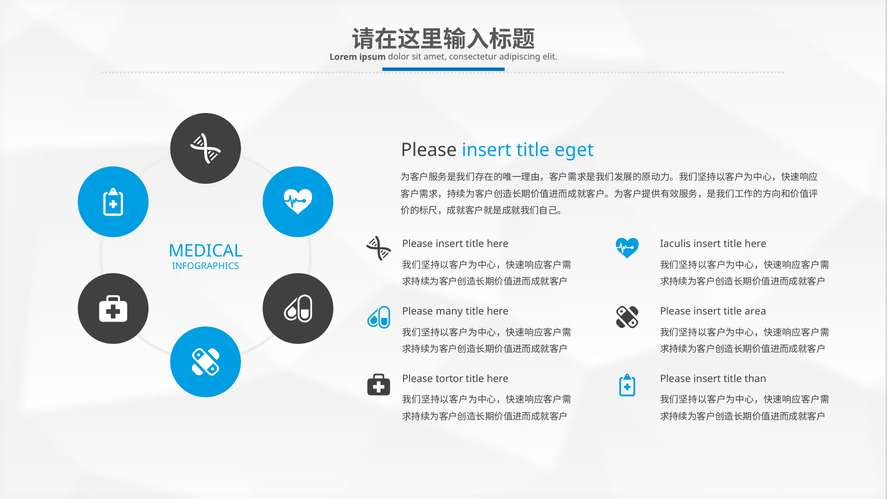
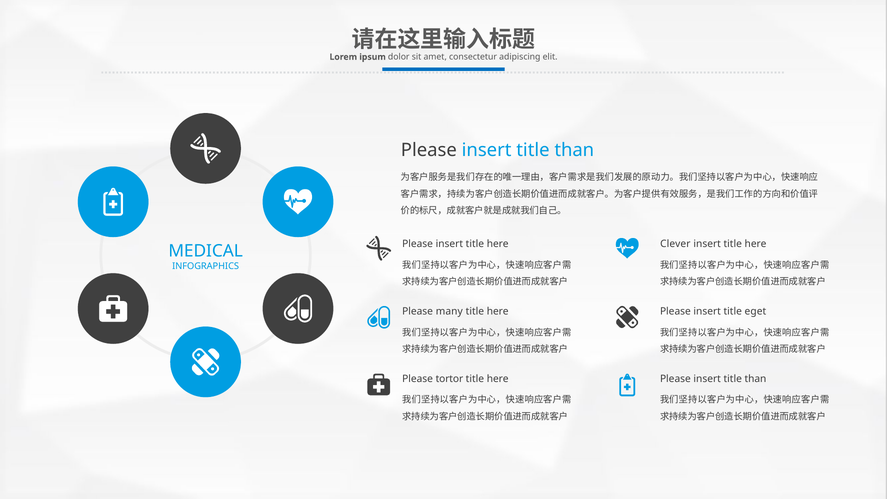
eget: eget -> than (574, 150)
Iaculis: Iaculis -> Clever (675, 244)
area: area -> eget (755, 311)
